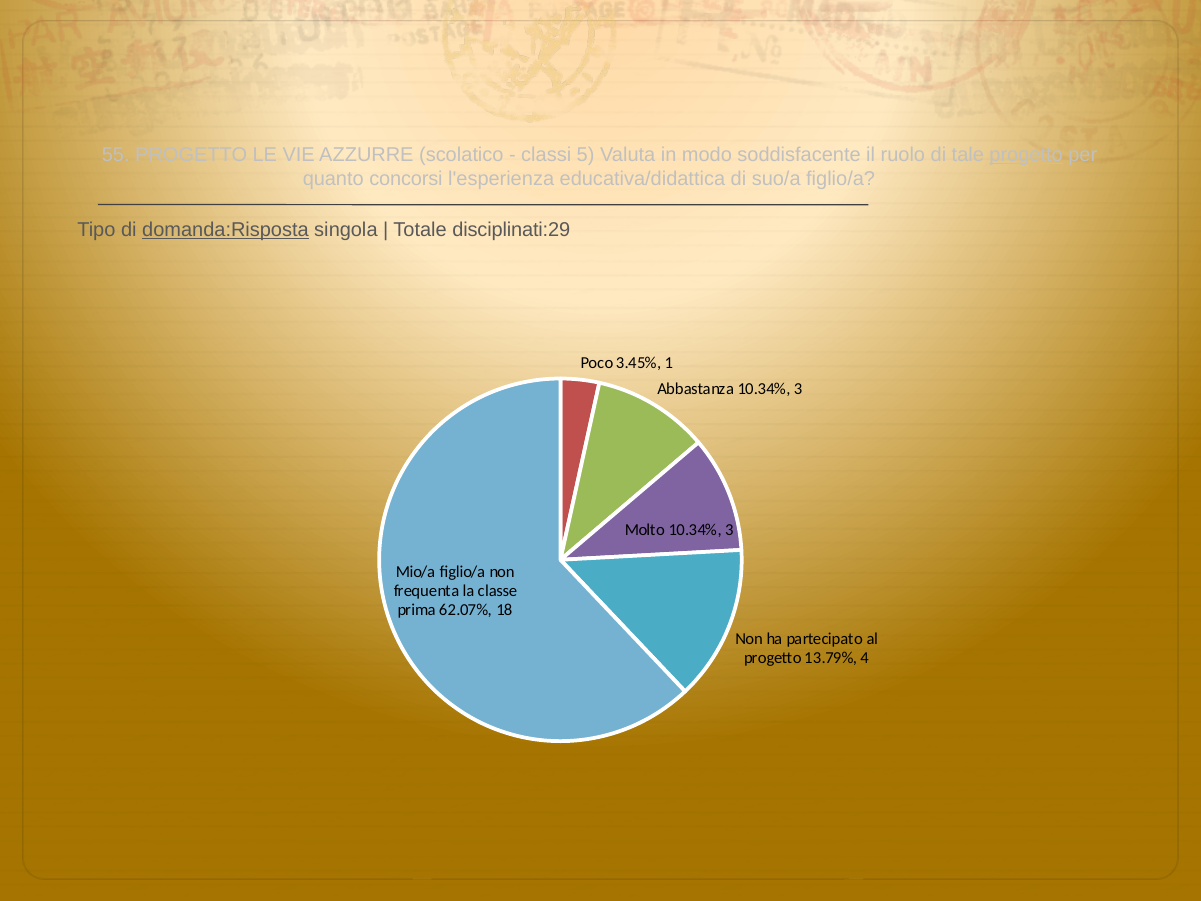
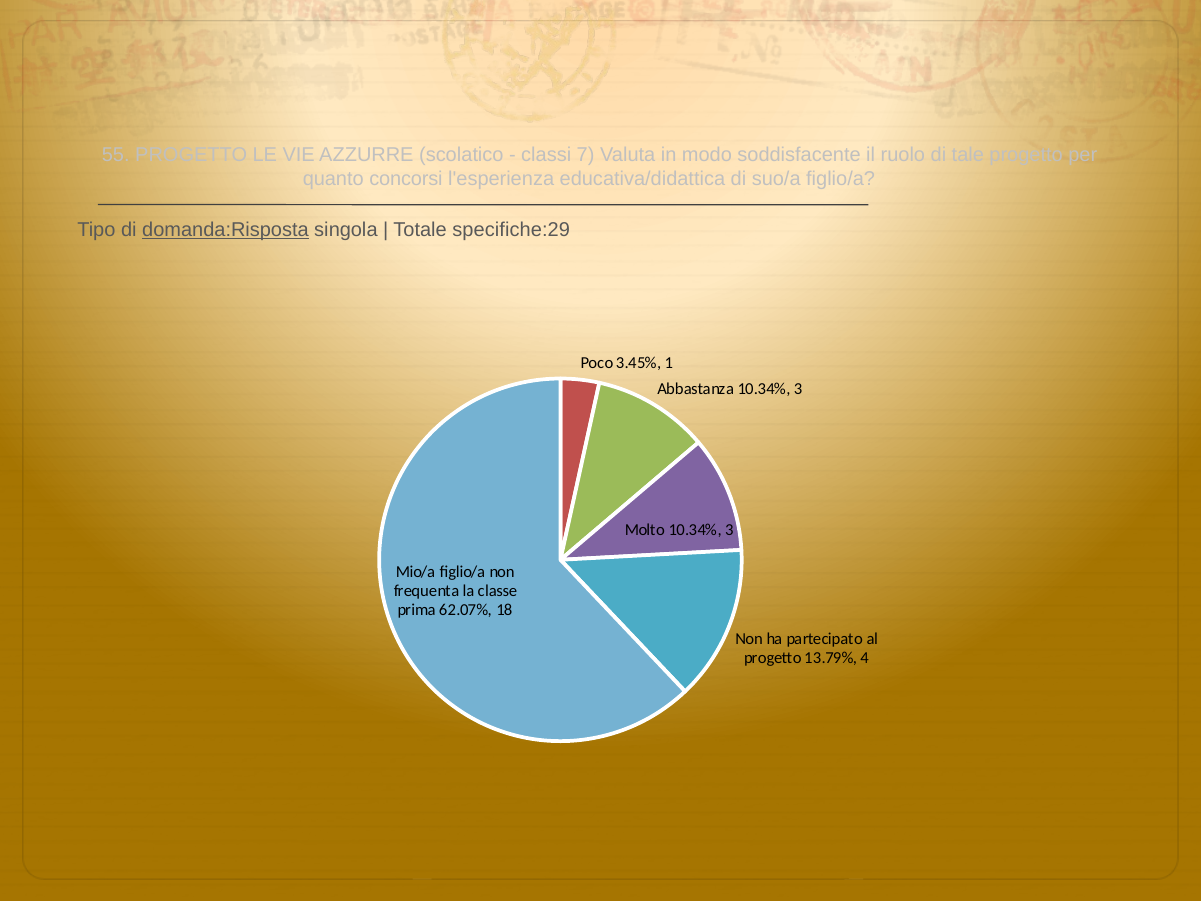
5: 5 -> 7 (586, 154)
progetto underline: present -> none (1026, 154)
disciplinati:29: disciplinati:29 -> specifiche:29 (511, 230)
